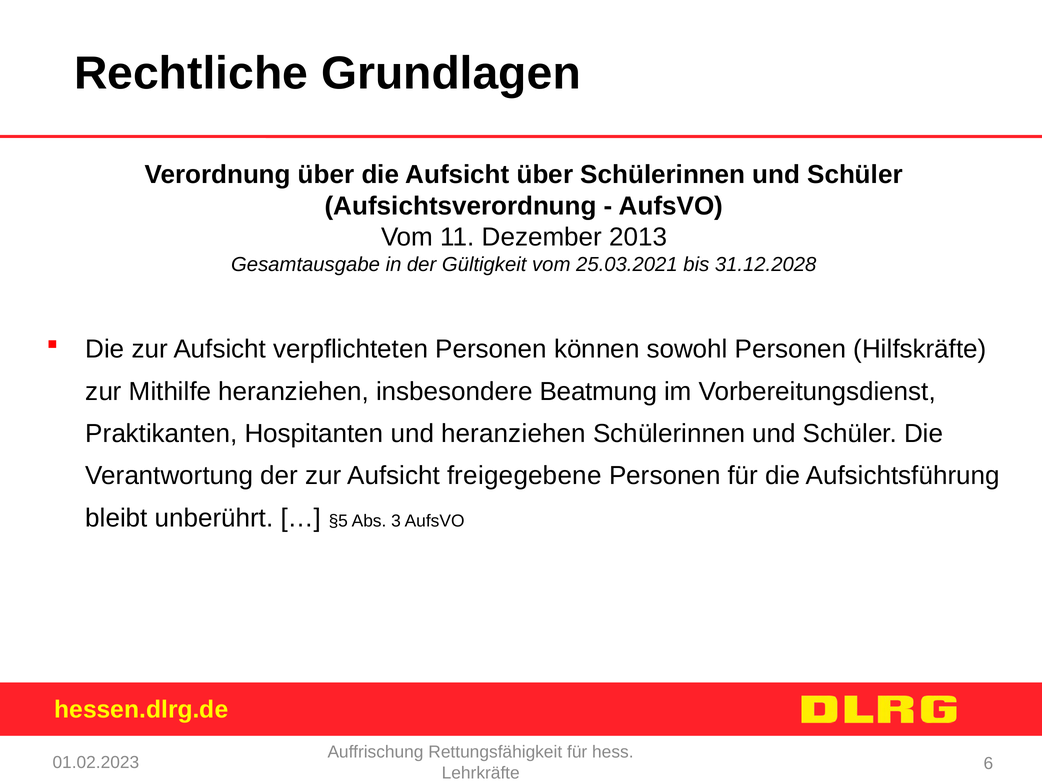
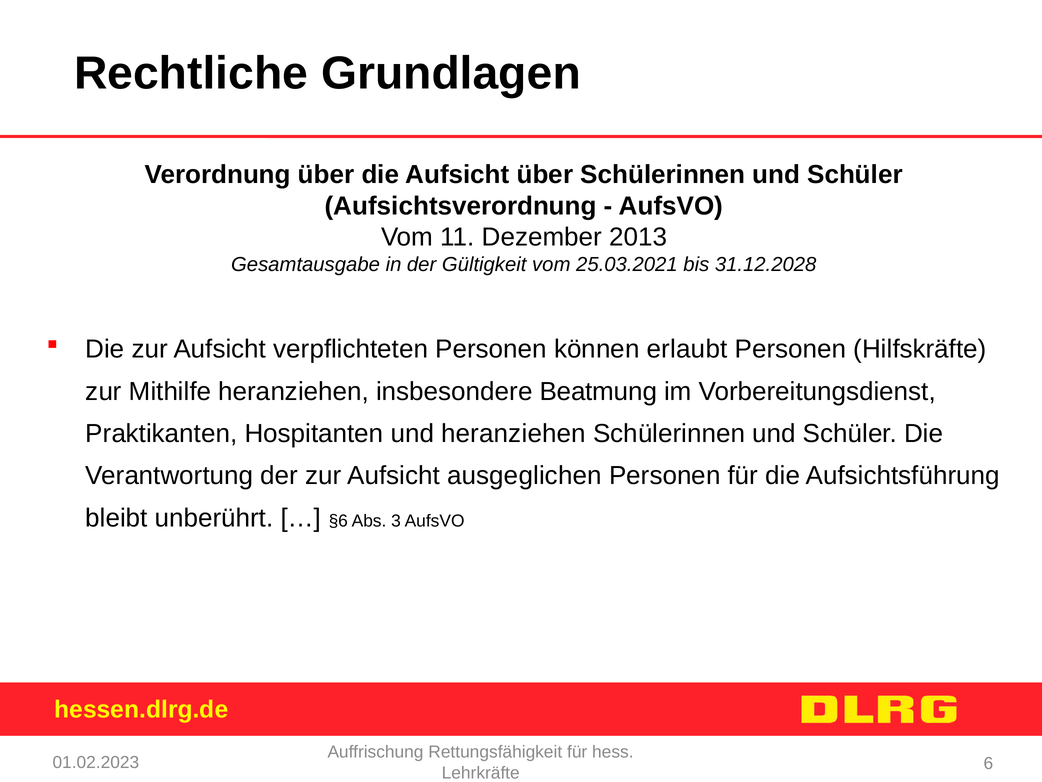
sowohl: sowohl -> erlaubt (687, 349)
freigegebene: freigegebene -> ausgeglichen (524, 476)
§5: §5 -> §6 (338, 521)
